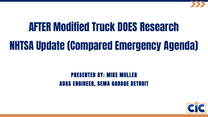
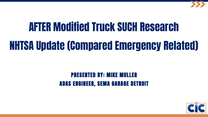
DOES: DOES -> SUCH (127, 28)
Agenda: Agenda -> Related (181, 47)
